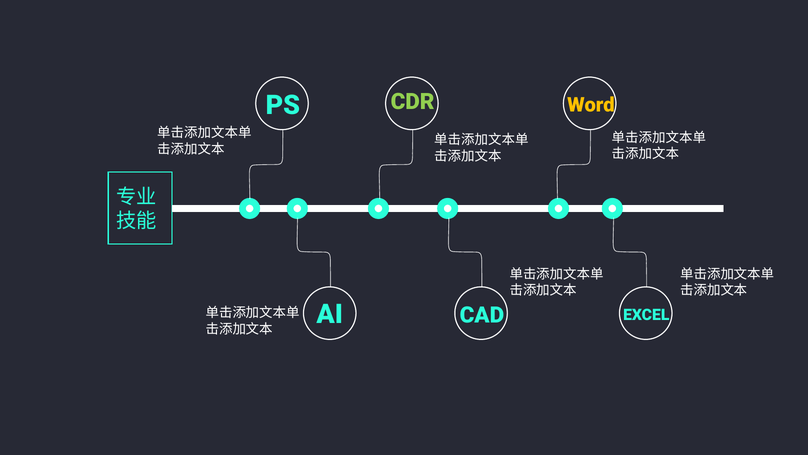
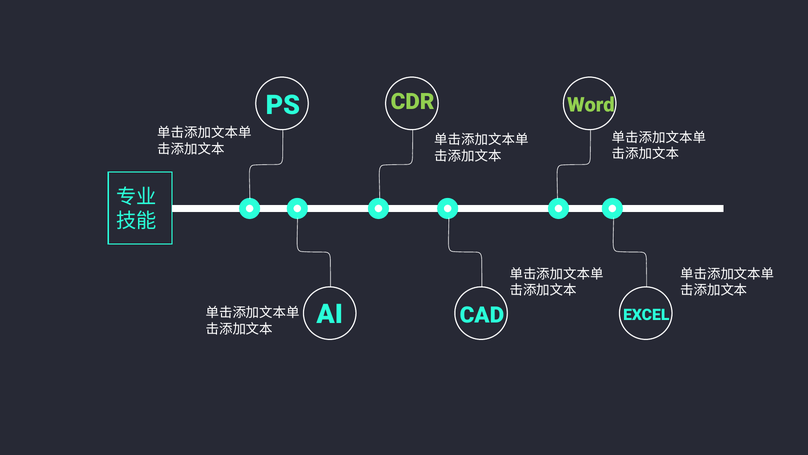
Word colour: yellow -> light green (591, 105)
